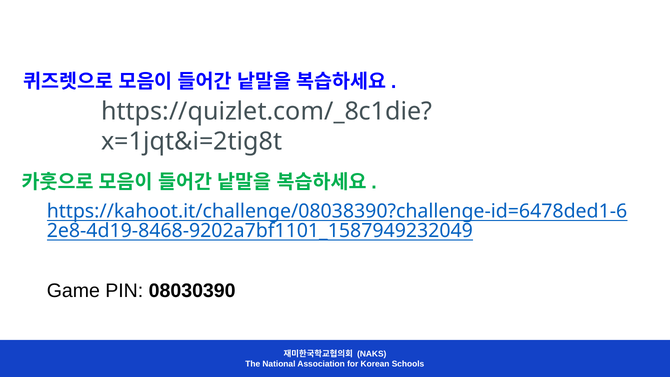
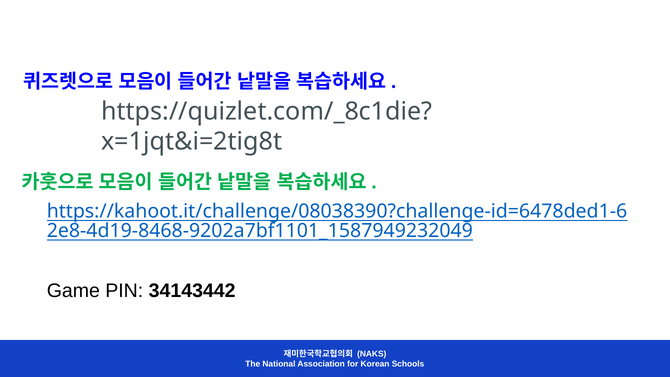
08030390: 08030390 -> 34143442 (192, 291)
